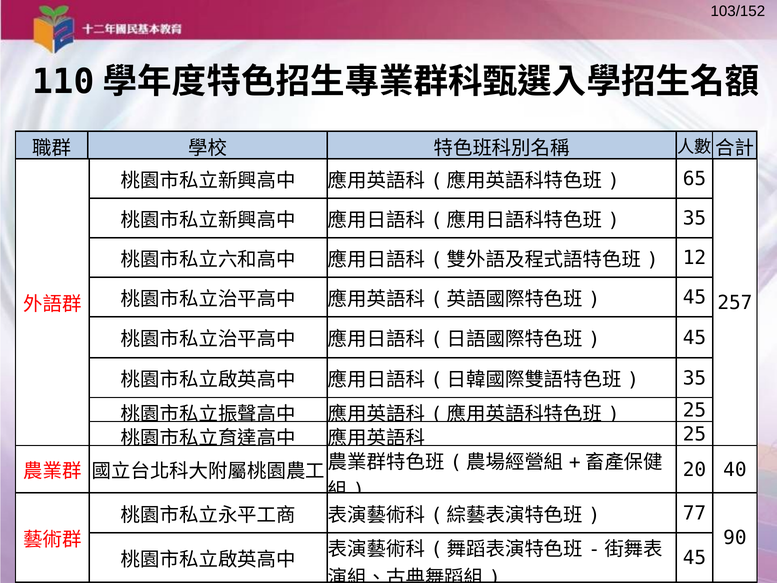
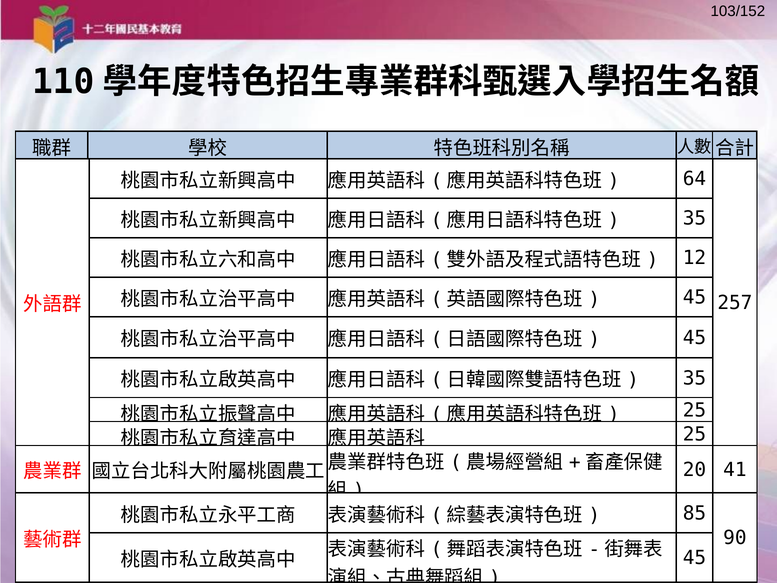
65: 65 -> 64 (694, 179)
40: 40 -> 41 (735, 470)
77: 77 -> 85 (694, 513)
